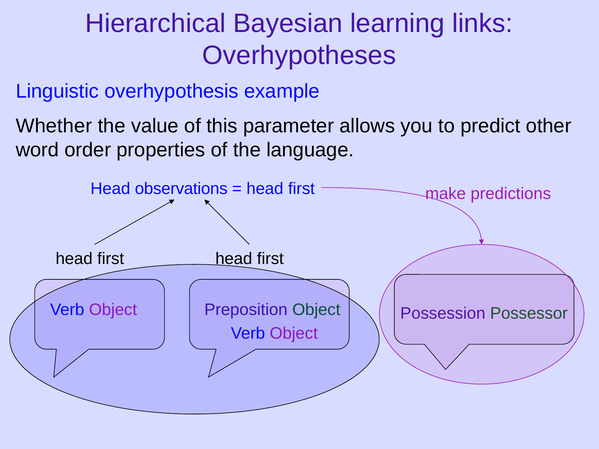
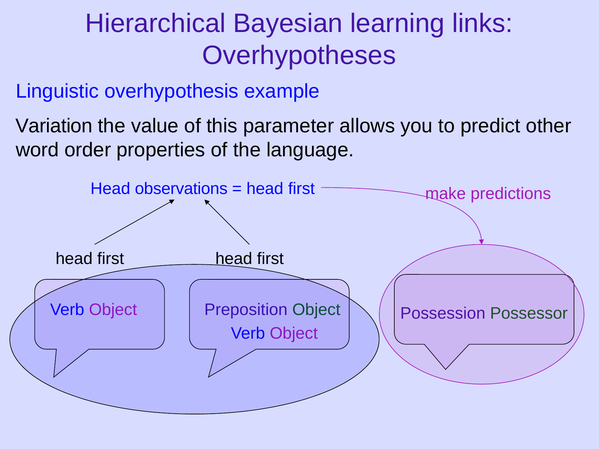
Whether: Whether -> Variation (54, 126)
